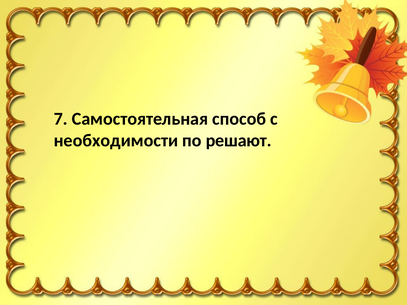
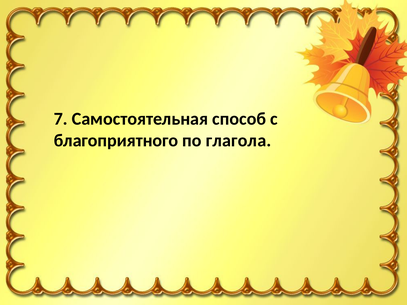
необходимости: необходимости -> благоприятного (116, 141)
решают: решают -> глагола (239, 141)
